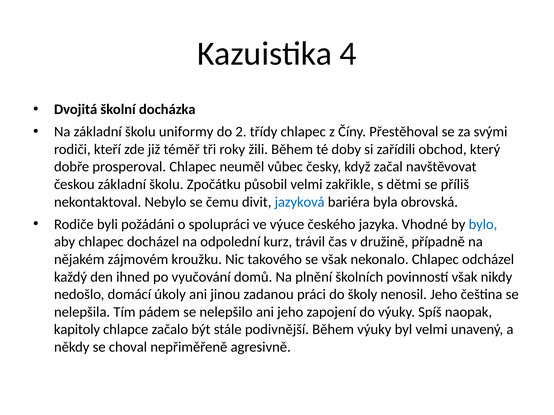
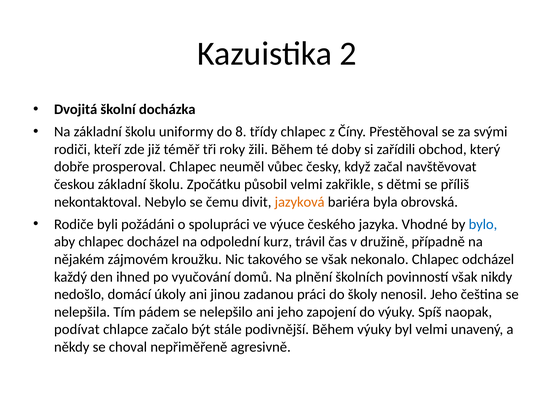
4: 4 -> 2 (348, 54)
2: 2 -> 8 (241, 132)
jazyková colour: blue -> orange (300, 202)
kapitoly: kapitoly -> podívat (77, 330)
